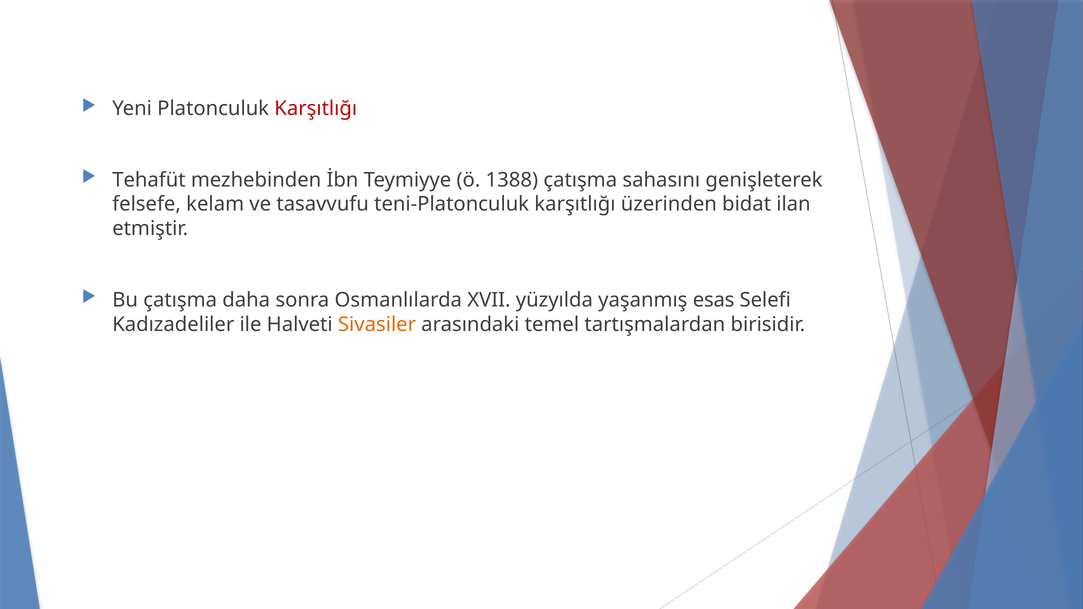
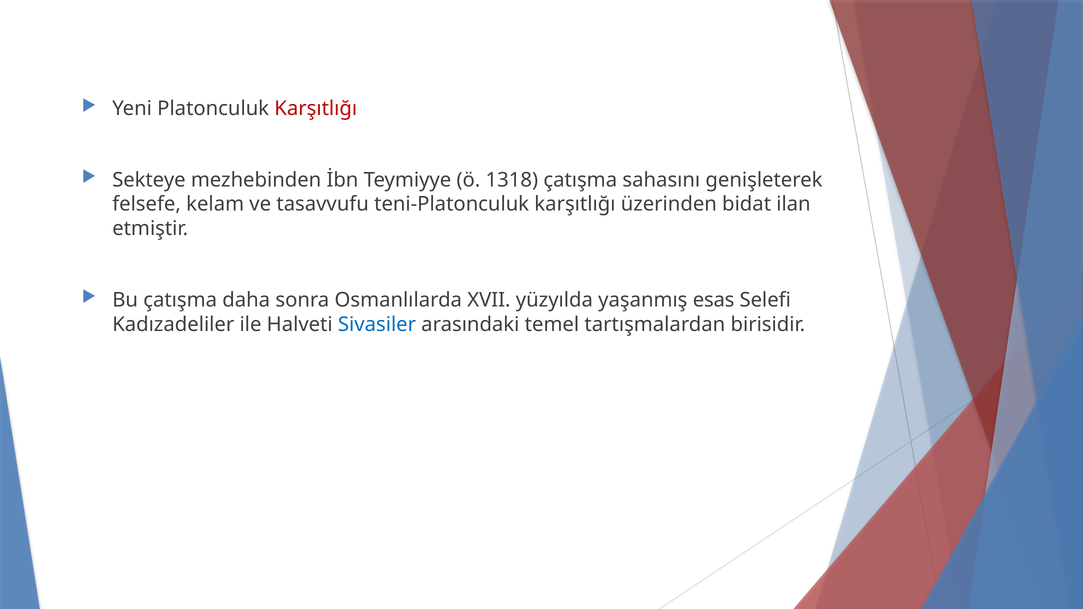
Tehafüt: Tehafüt -> Sekteye (149, 180)
1388: 1388 -> 1318 (512, 180)
Sivasiler colour: orange -> blue (377, 324)
